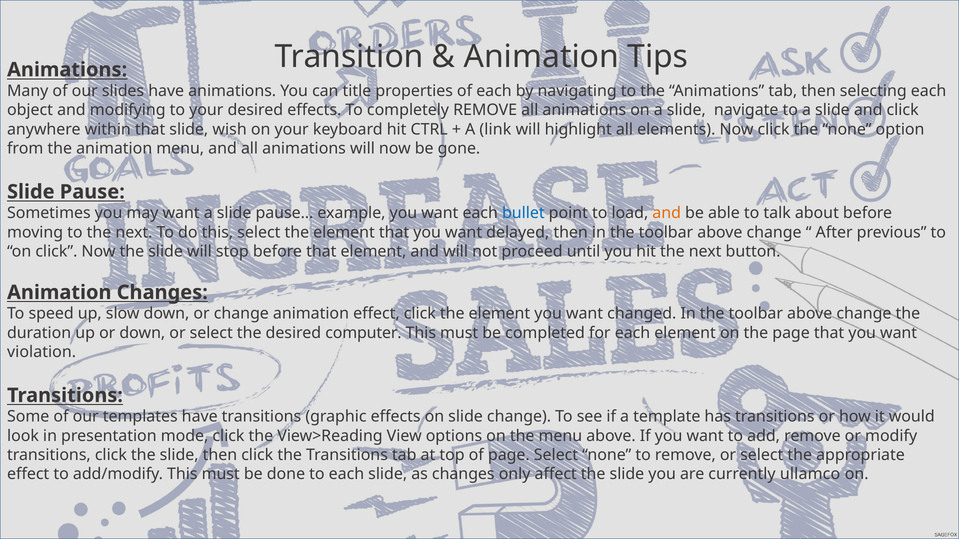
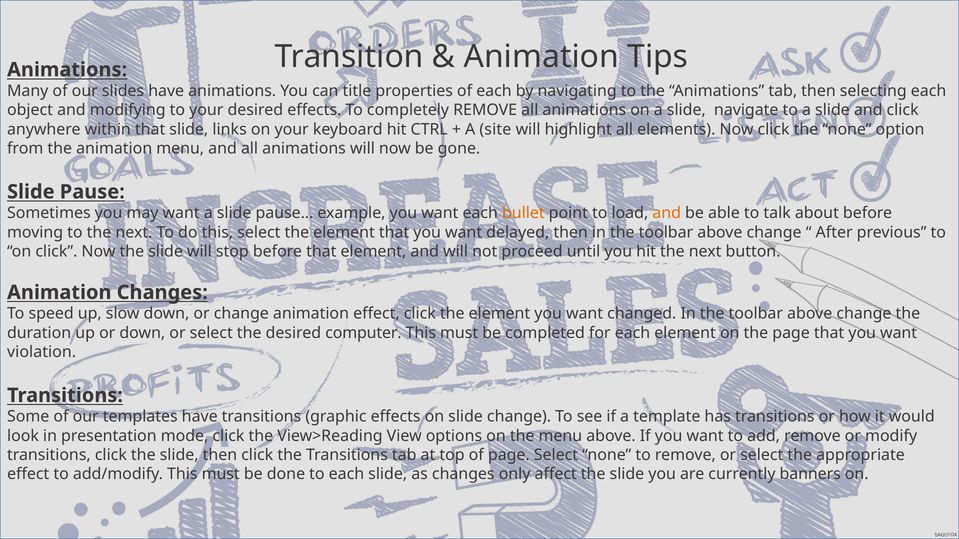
wish: wish -> links (230, 129)
link: link -> site (495, 129)
bullet colour: blue -> orange (523, 213)
ullamco: ullamco -> banners (810, 475)
